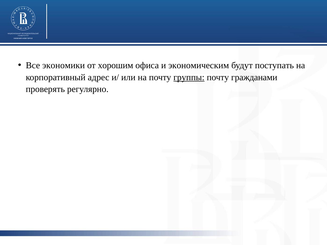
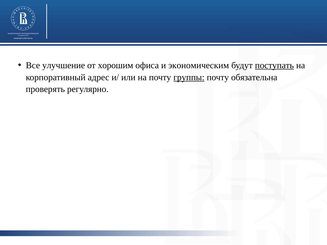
экономики: экономики -> улучшение (64, 65)
поступать underline: none -> present (274, 65)
гражданами: гражданами -> обязательна (254, 77)
